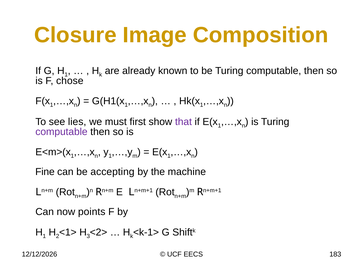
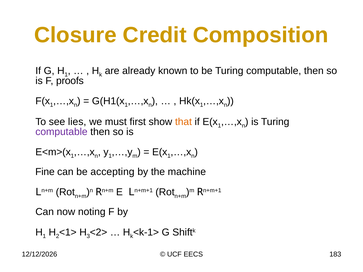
Image: Image -> Credit (155, 35)
chose: chose -> proofs (70, 81)
that colour: purple -> orange (183, 122)
points: points -> noting (92, 212)
